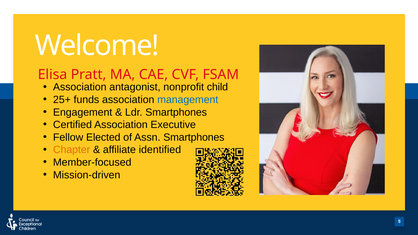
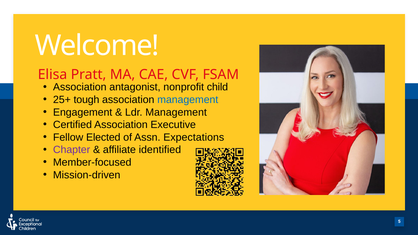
funds: funds -> tough (86, 100)
Ldr Smartphones: Smartphones -> Management (176, 112)
Assn Smartphones: Smartphones -> Expectations (194, 137)
Chapter colour: orange -> purple (72, 150)
